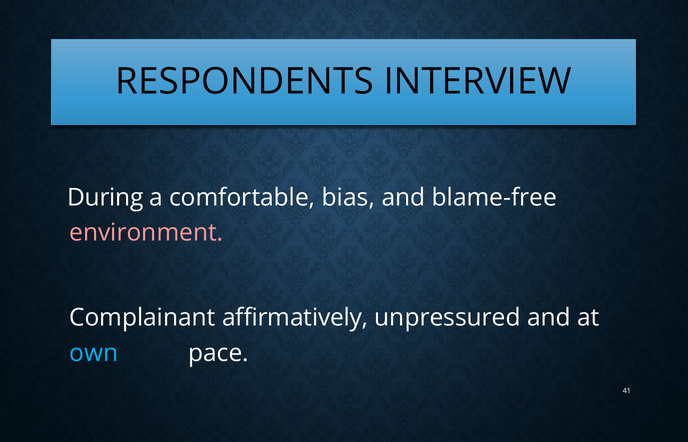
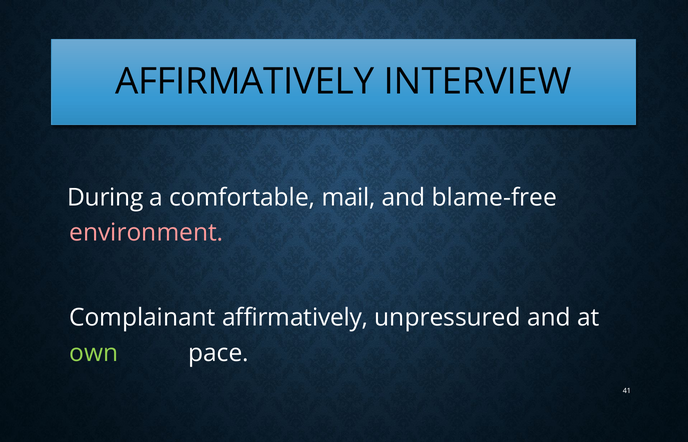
RESPONDENTS: RESPONDENTS -> AFFIRMATIVELY (245, 82)
bias: bias -> mail (349, 198)
own colour: light blue -> light green (94, 353)
